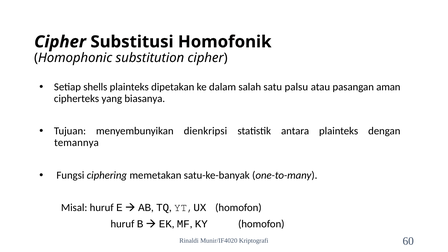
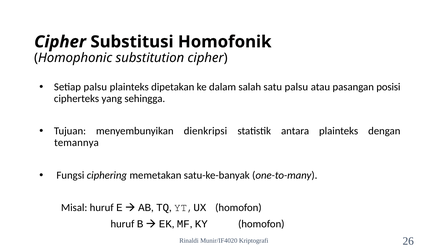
Setiap shells: shells -> palsu (95, 87)
aman: aman -> posisi (388, 87)
biasanya: biasanya -> sehingga (145, 99)
60: 60 -> 26 (408, 241)
